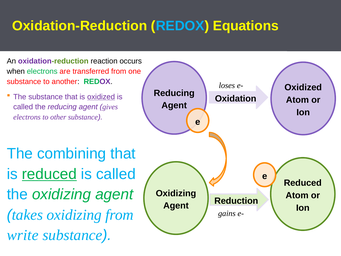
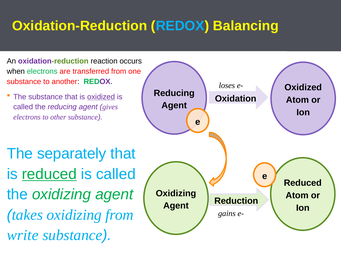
Equations: Equations -> Balancing (246, 26)
combining: combining -> separately (72, 153)
